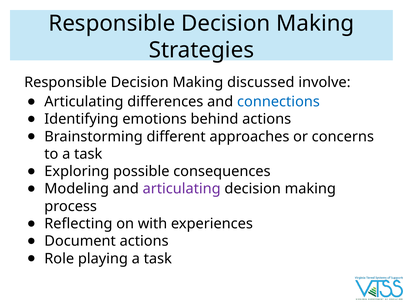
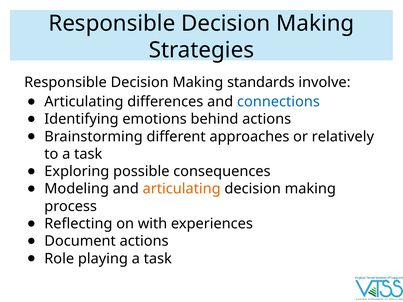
discussed: discussed -> standards (261, 82)
concerns: concerns -> relatively (343, 137)
articulating colour: purple -> orange (182, 189)
